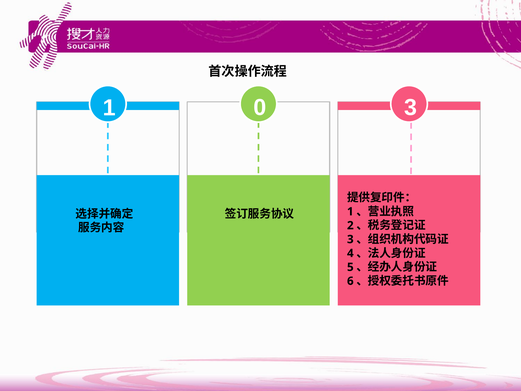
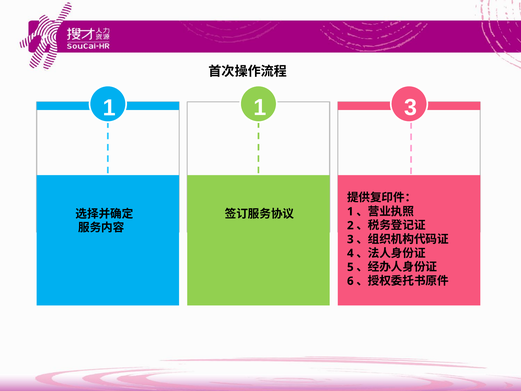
1 0: 0 -> 1 (260, 108)
